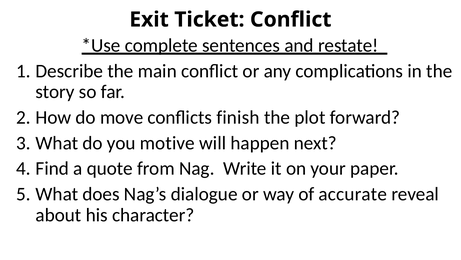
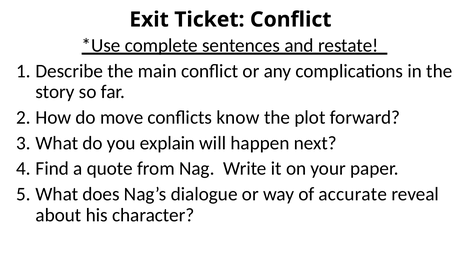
finish: finish -> know (238, 117)
motive: motive -> explain (167, 143)
